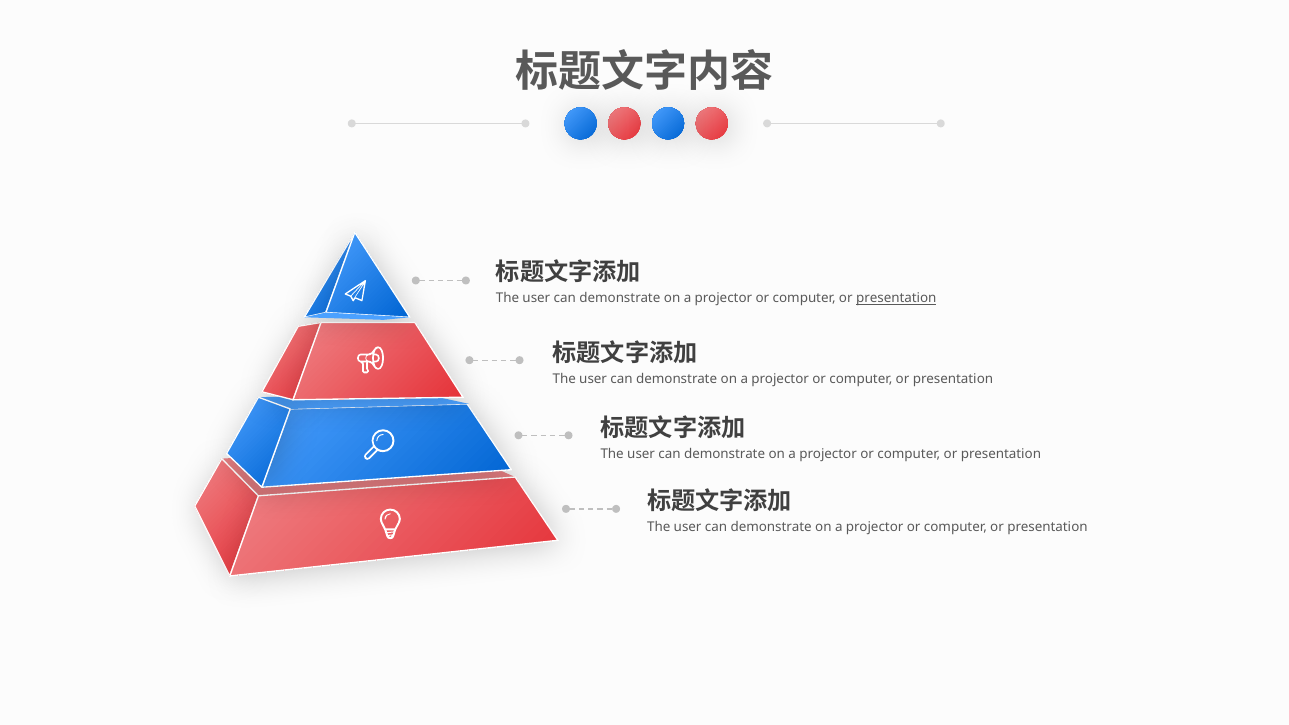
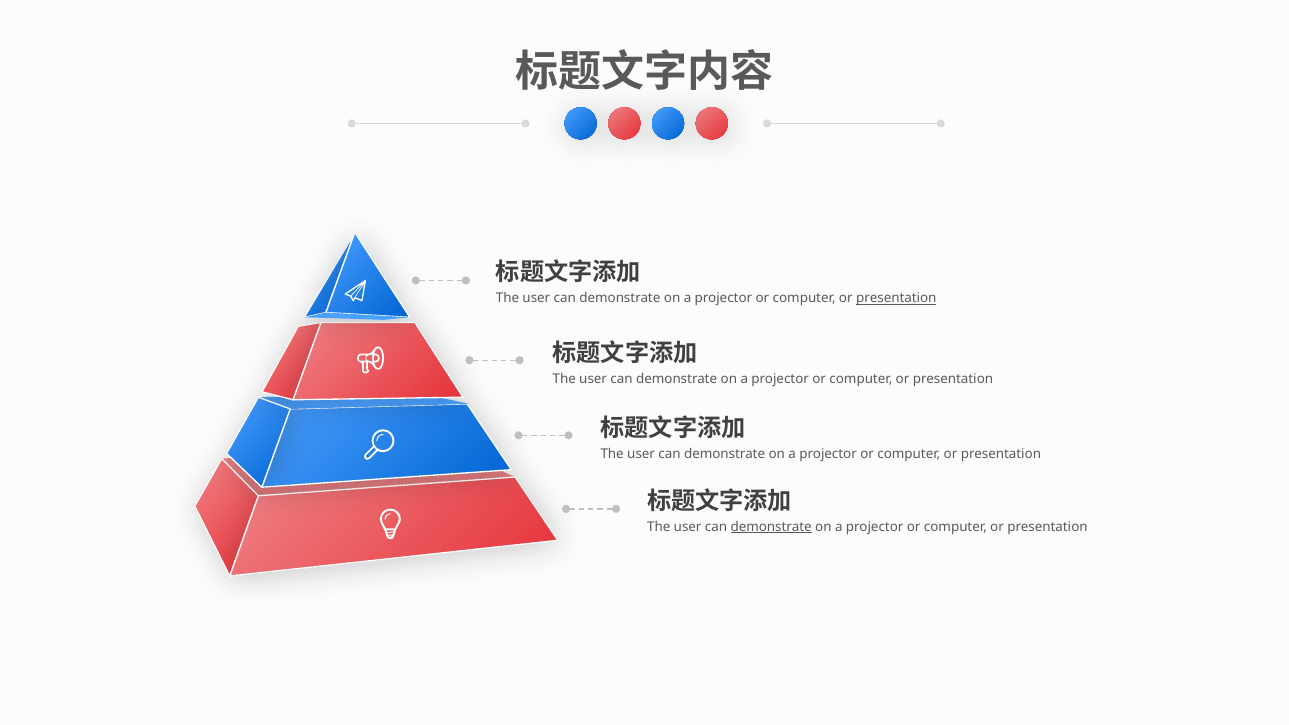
demonstrate underline: none -> present (771, 527)
